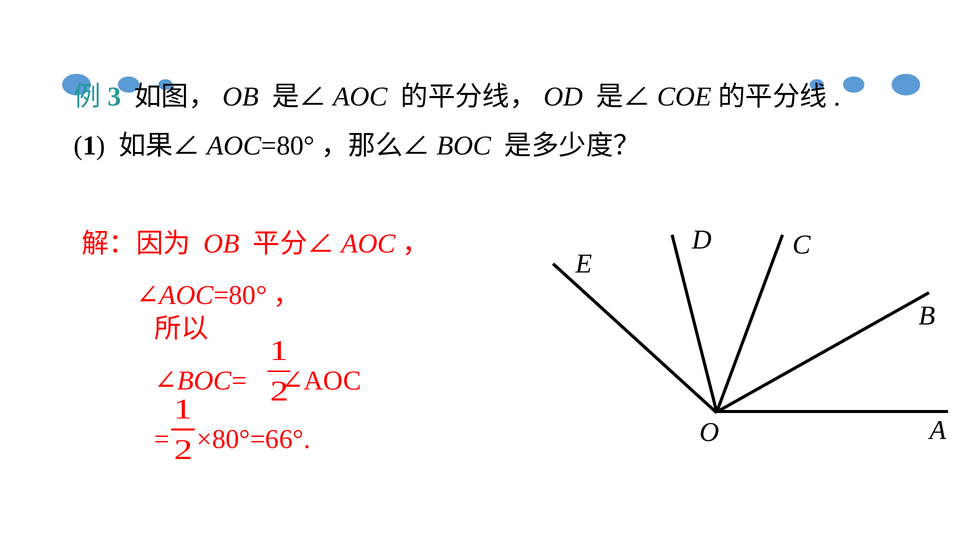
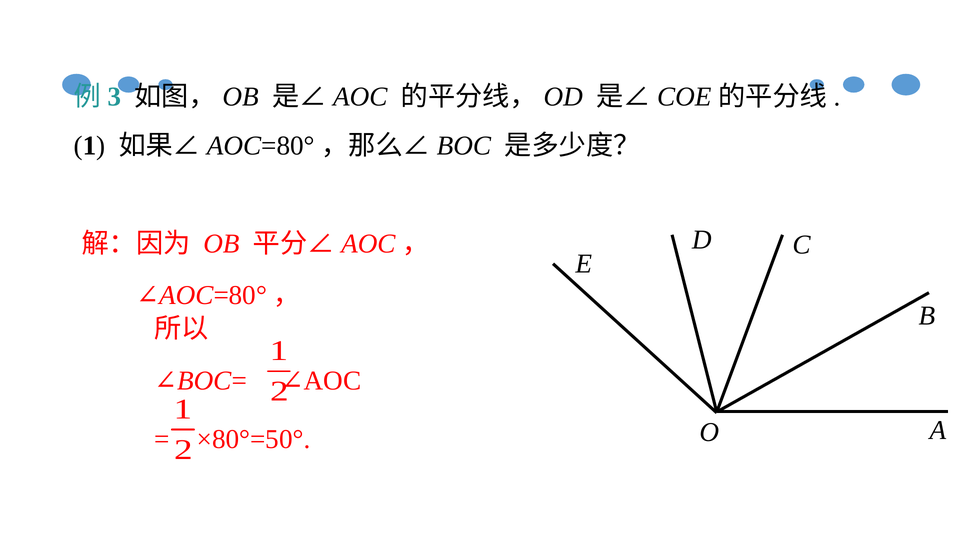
×80°=66°: ×80°=66° -> ×80°=50° (254, 439)
